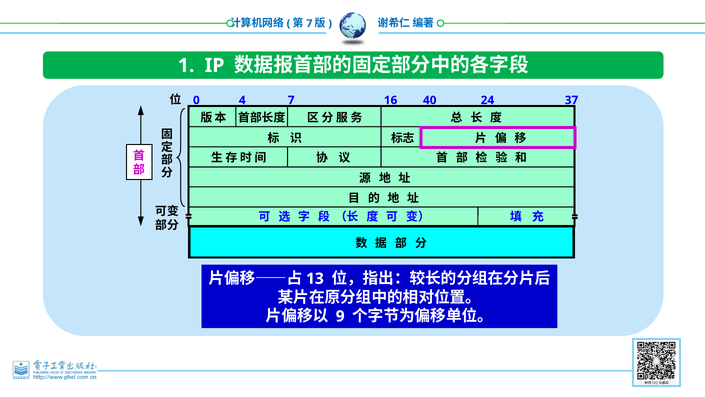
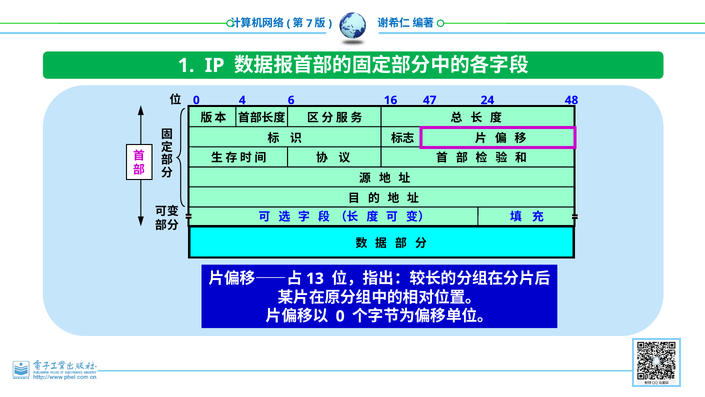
4 7: 7 -> 6 (291, 100)
40: 40 -> 47 (430, 100)
37: 37 -> 48 (572, 100)
9: 9 -> 0 (340, 316)
